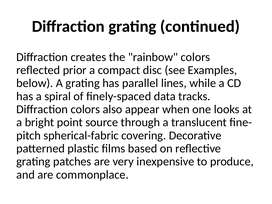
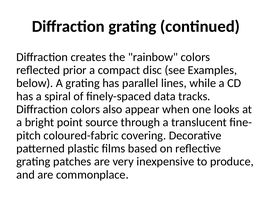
spherical-fabric: spherical-fabric -> coloured-fabric (81, 135)
